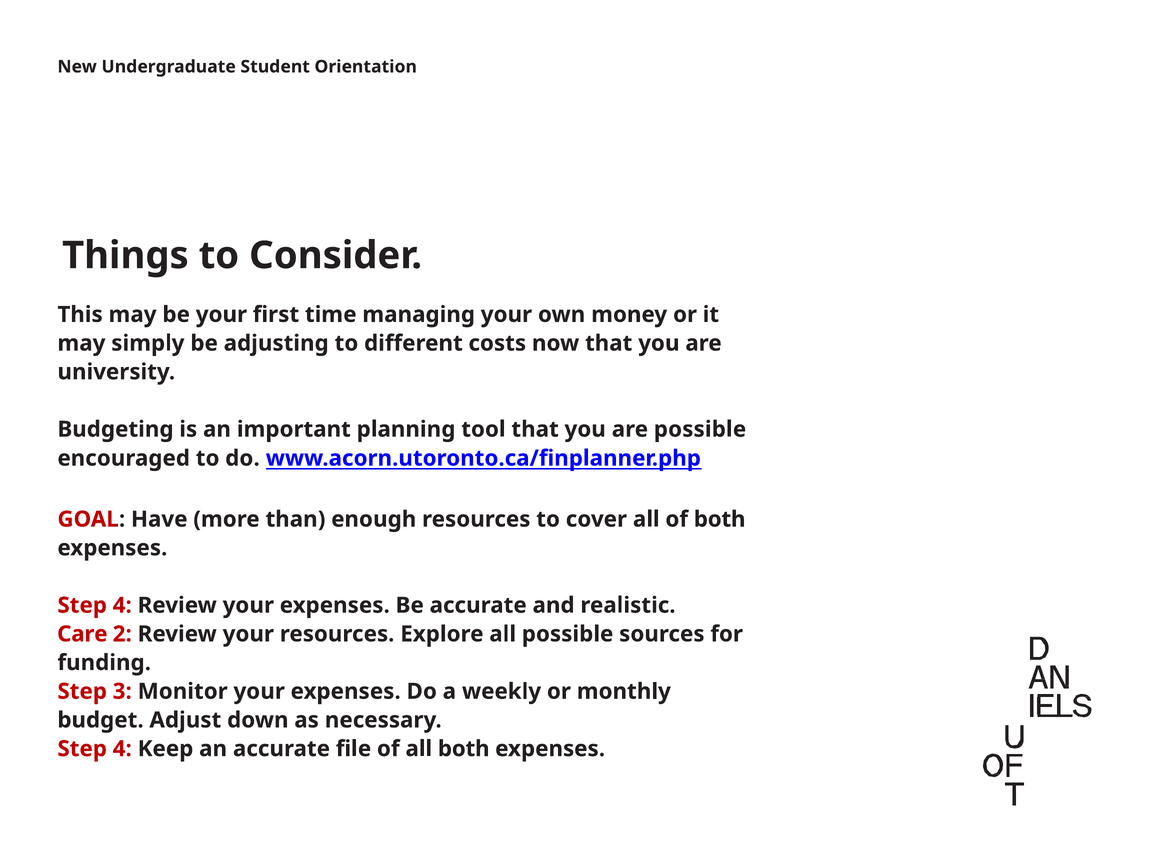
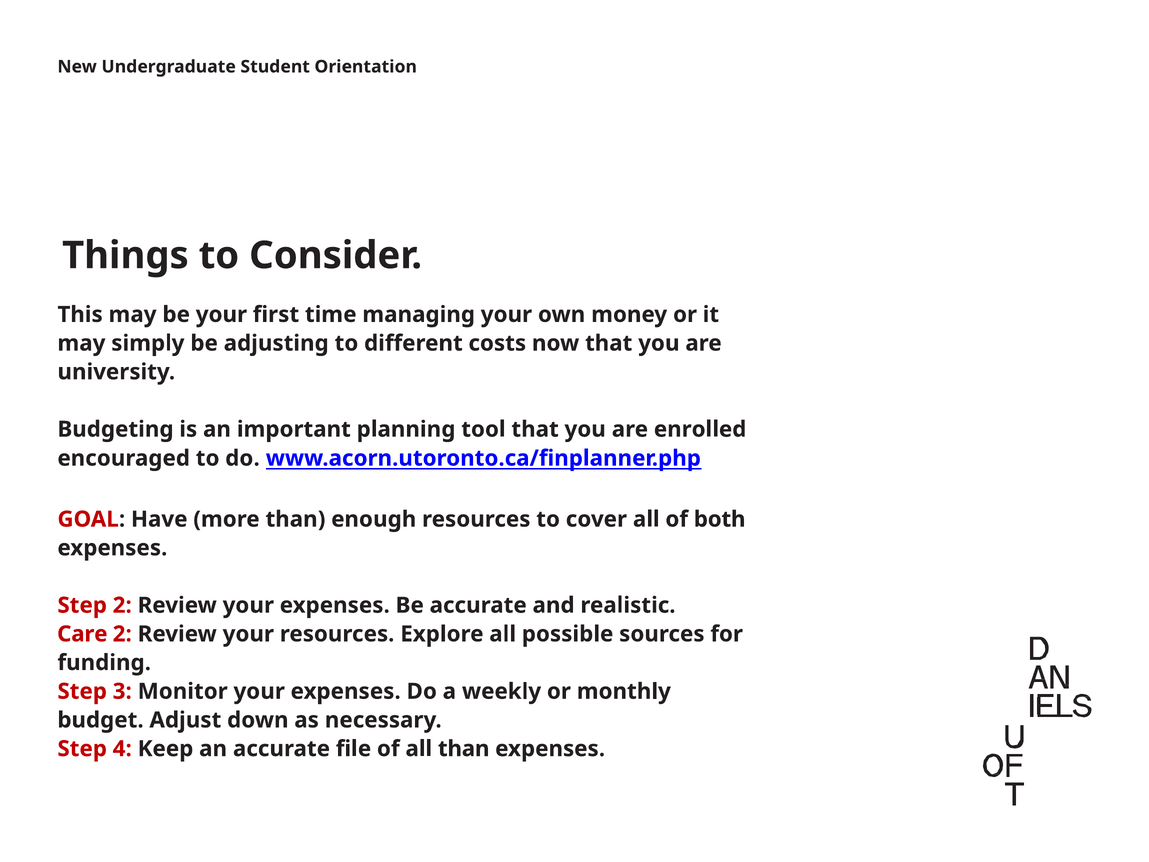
are possible: possible -> enrolled (700, 429)
4: 4 -> 2 (122, 605)
all both: both -> than (464, 749)
